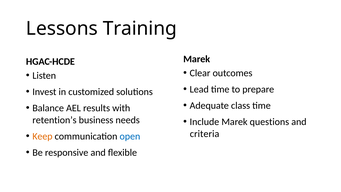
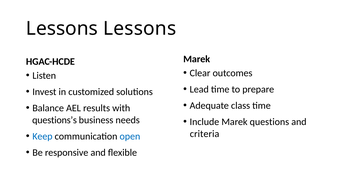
Lessons Training: Training -> Lessons (140, 29)
retention’s: retention’s -> questions’s (55, 120)
Keep colour: orange -> blue (42, 136)
